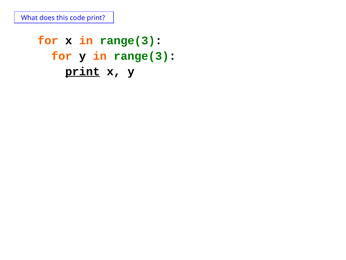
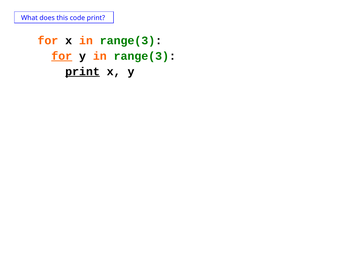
for underline: none -> present (62, 56)
